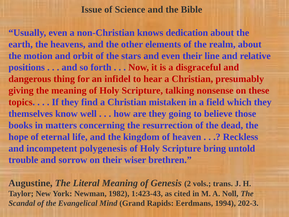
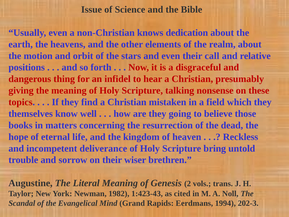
line: line -> call (212, 56)
polygenesis: polygenesis -> deliverance (103, 148)
